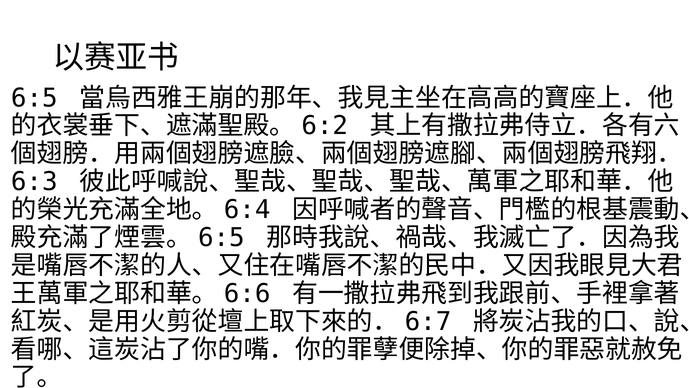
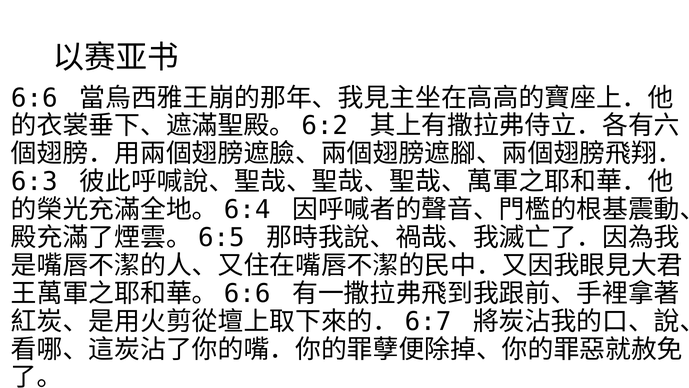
6:5: 6:5 -> 6:6 (34, 98)
